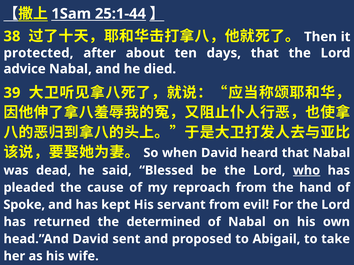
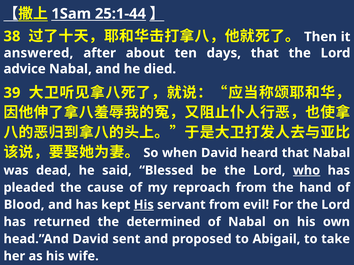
protected: protected -> answered (38, 53)
Spoke: Spoke -> Blood (24, 205)
His underline: none -> present (144, 205)
